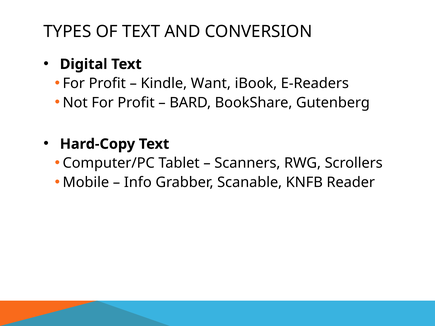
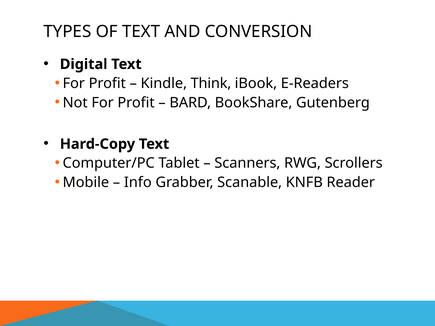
Want: Want -> Think (211, 83)
